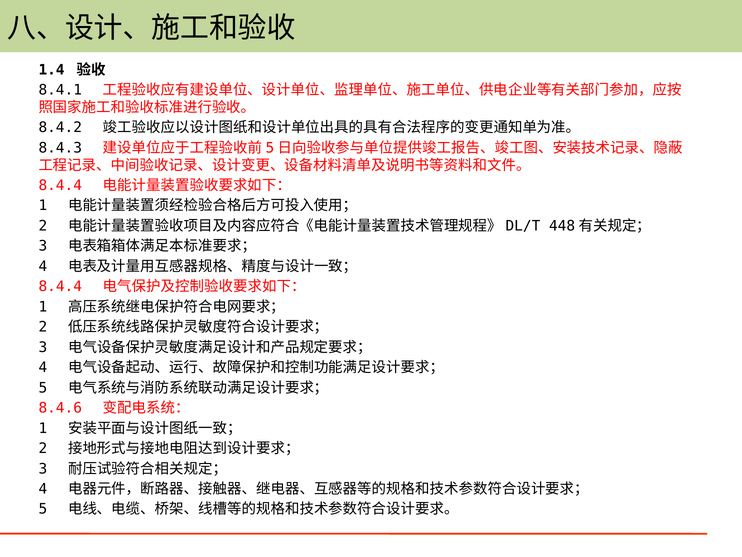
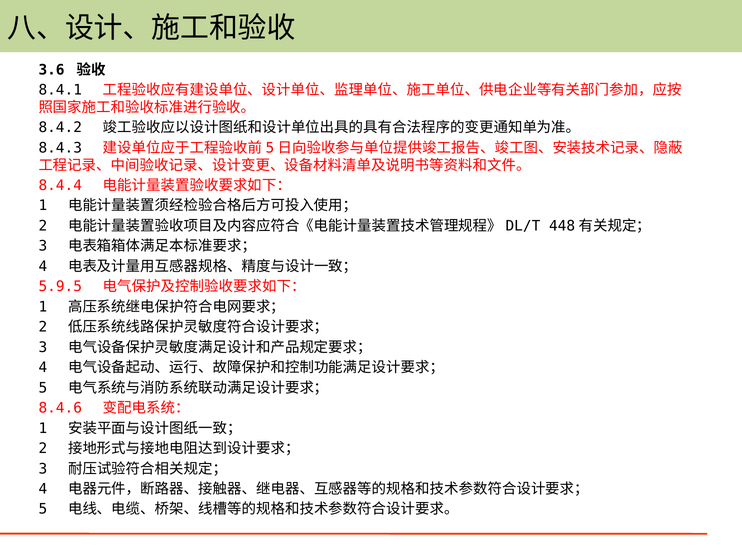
1.4: 1.4 -> 3.6 (52, 70)
8.4.4: 8.4.4 -> 5.9.5 (60, 286)
